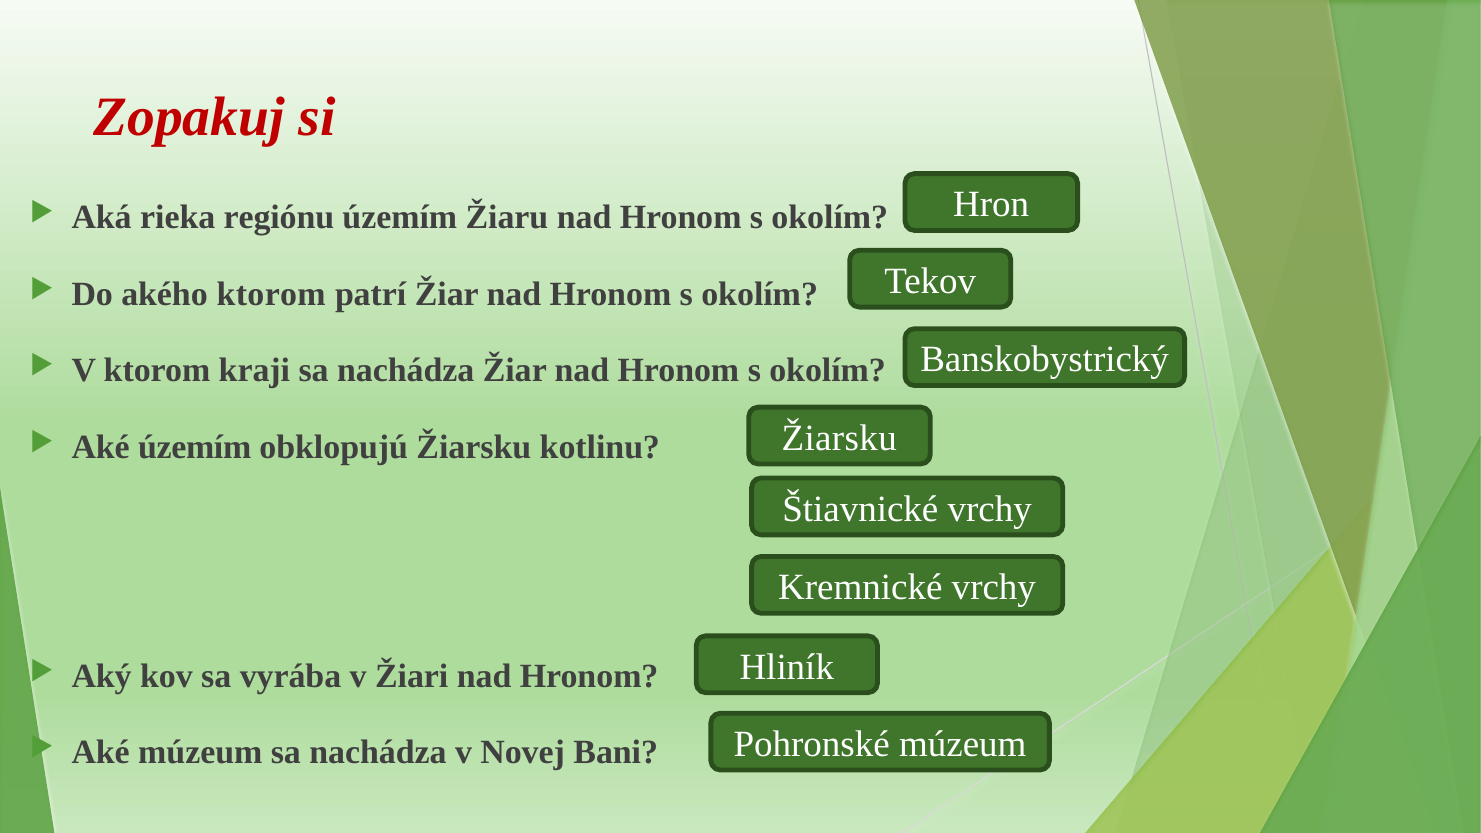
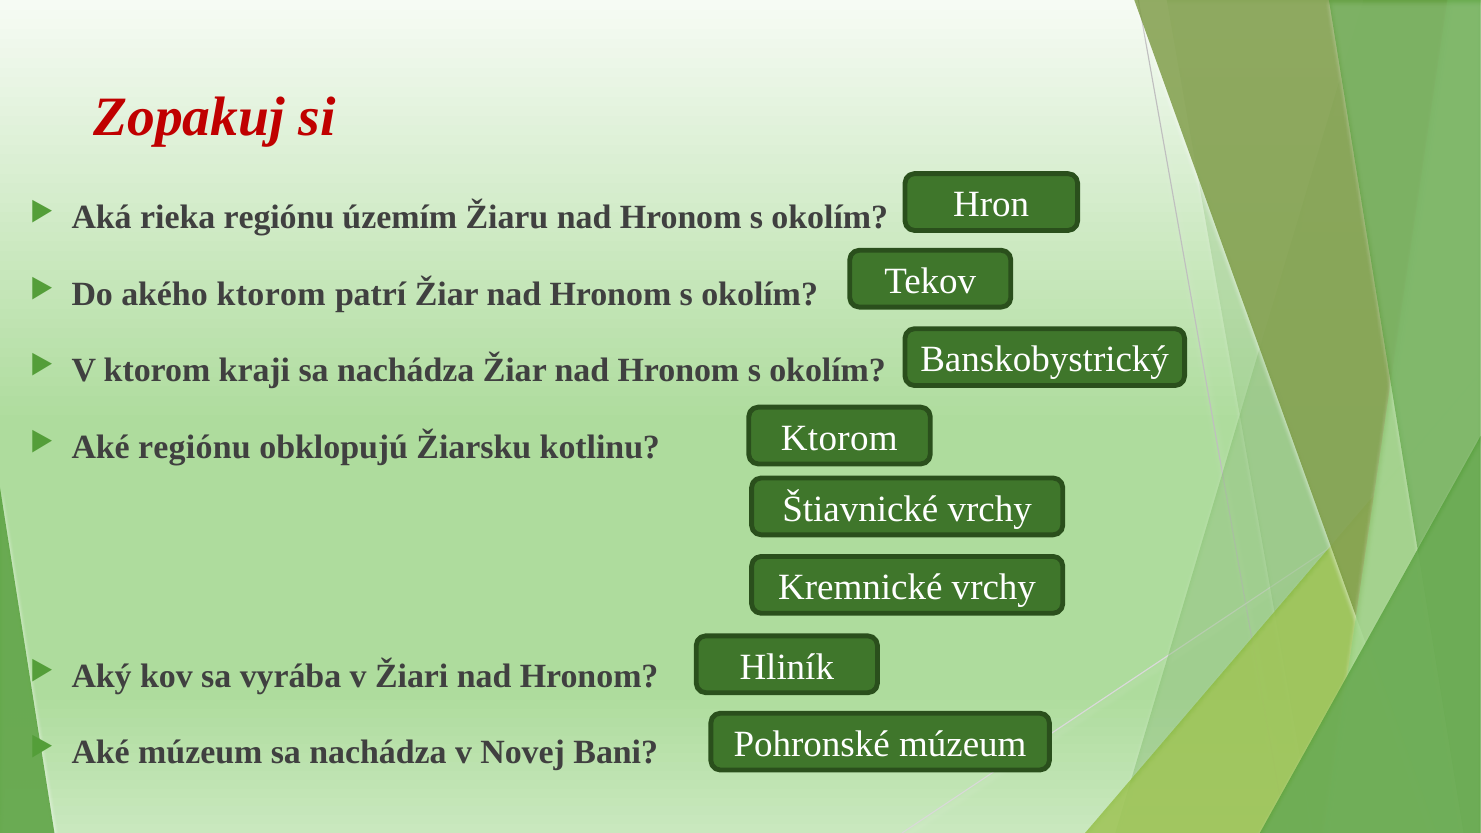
Žiarsku: Žiarsku -> Ktorom (839, 438)
Aké územím: územím -> regiónu (194, 447)
